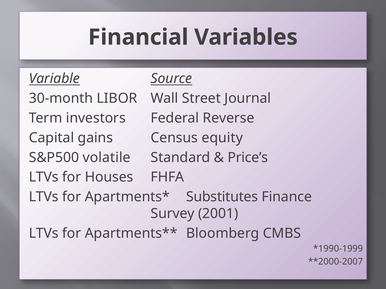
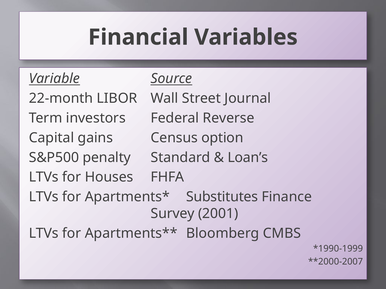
30-month: 30-month -> 22-month (61, 99)
equity: equity -> option (222, 138)
volatile: volatile -> penalty (107, 158)
Price’s: Price’s -> Loan’s (248, 158)
